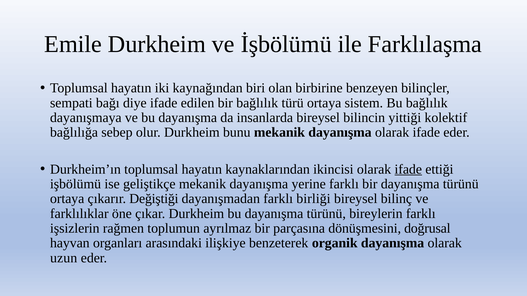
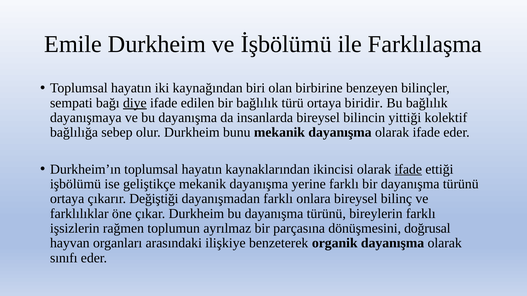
diye underline: none -> present (135, 103)
sistem: sistem -> biridir (364, 103)
birliği: birliği -> onlara (314, 199)
uzun: uzun -> sınıfı (64, 258)
